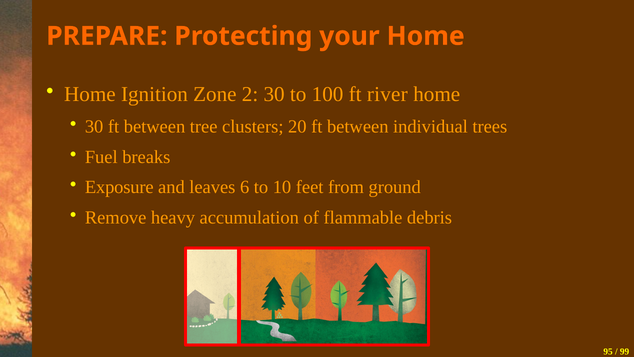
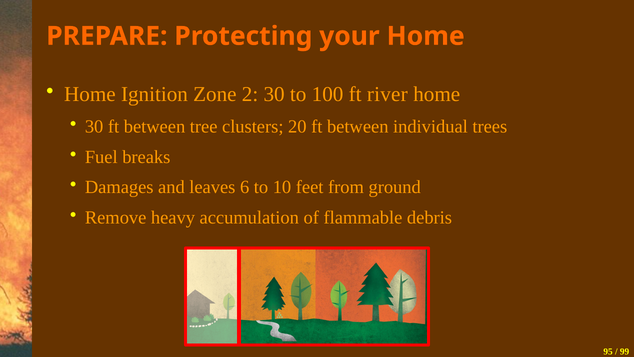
Exposure: Exposure -> Damages (119, 187)
